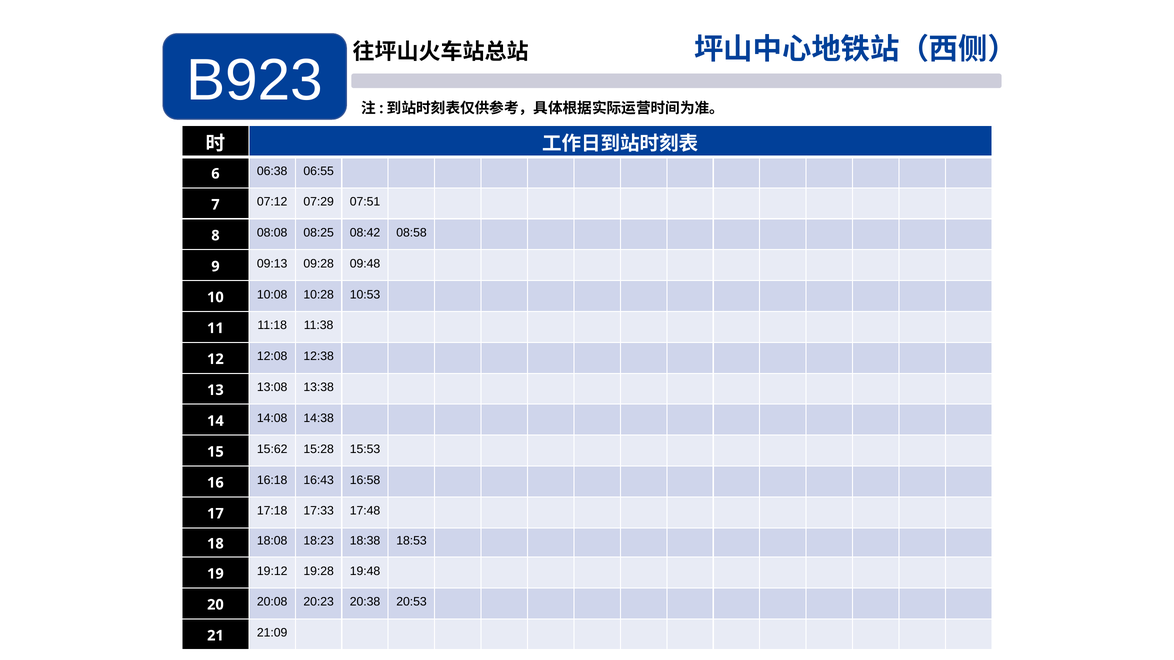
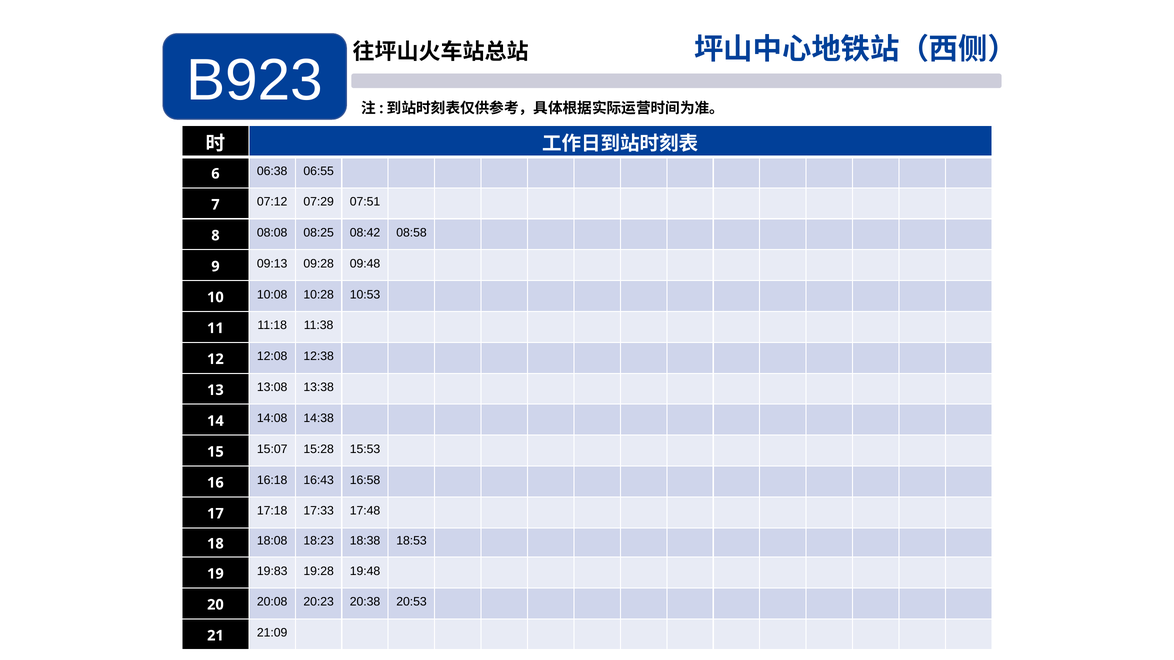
15:62: 15:62 -> 15:07 (272, 449)
19:12: 19:12 -> 19:83 (272, 571)
